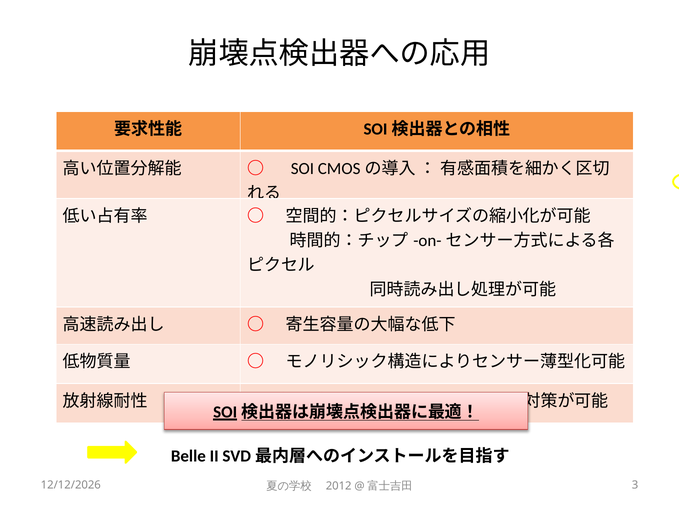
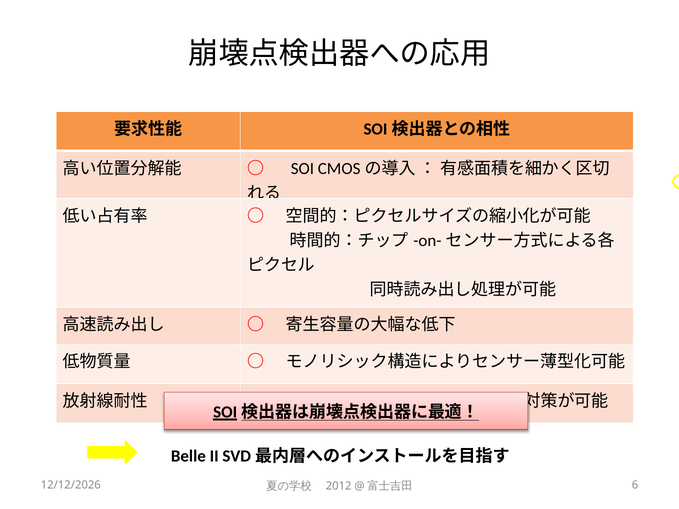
3: 3 -> 6 (635, 485)
